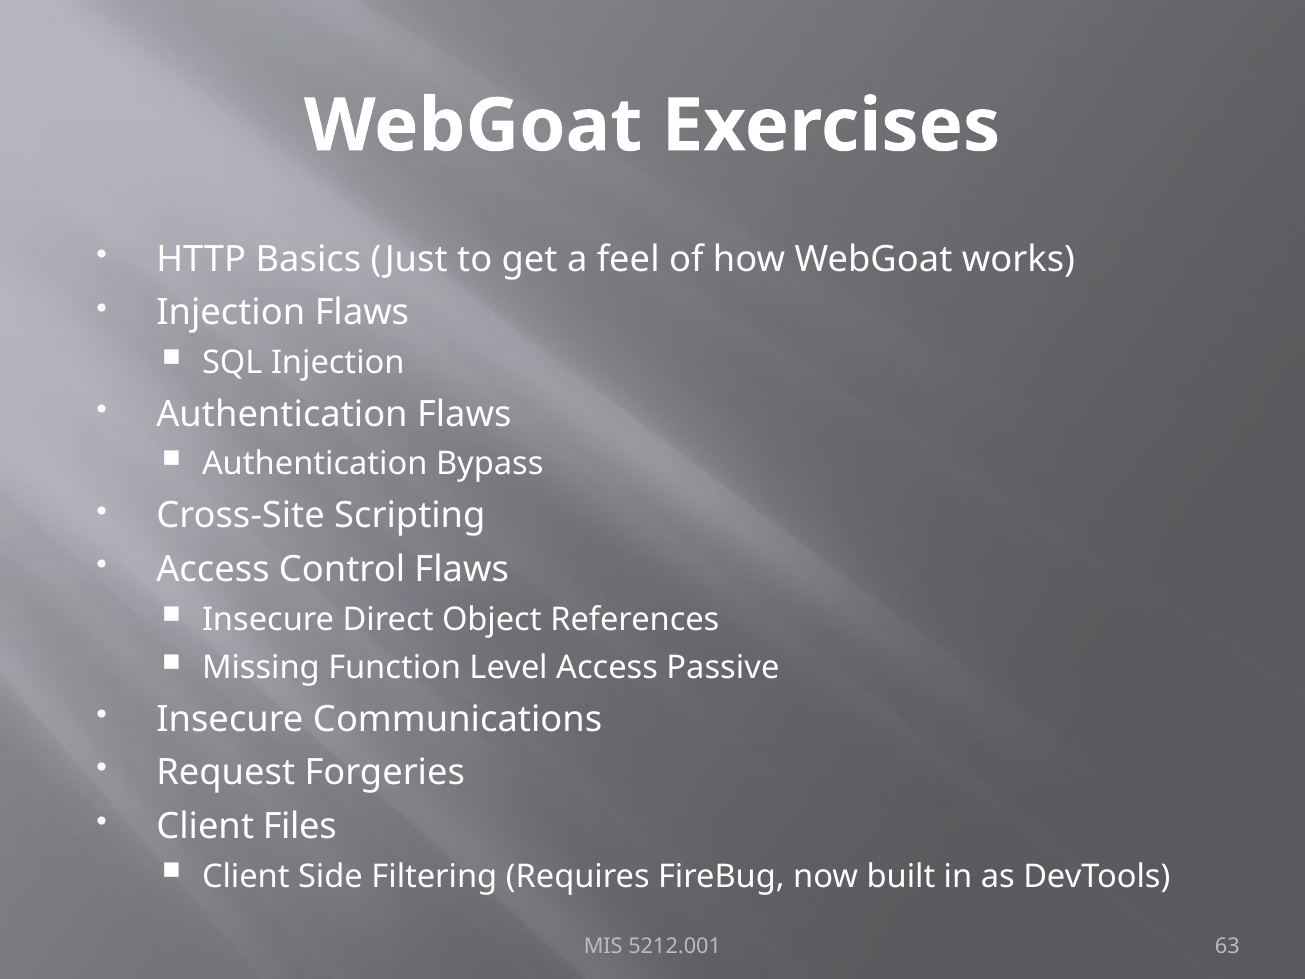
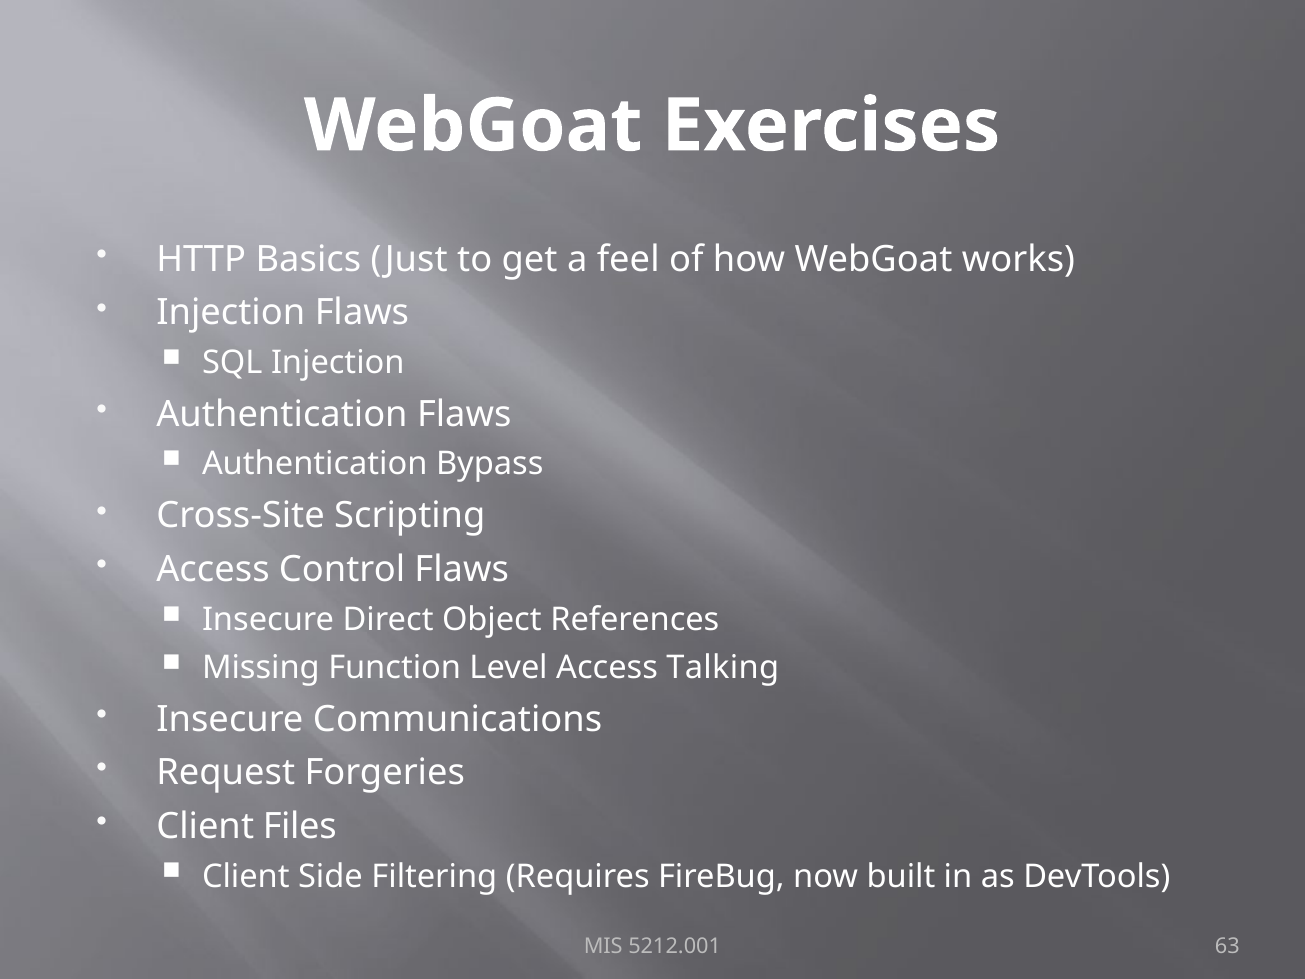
Passive: Passive -> Talking (723, 667)
